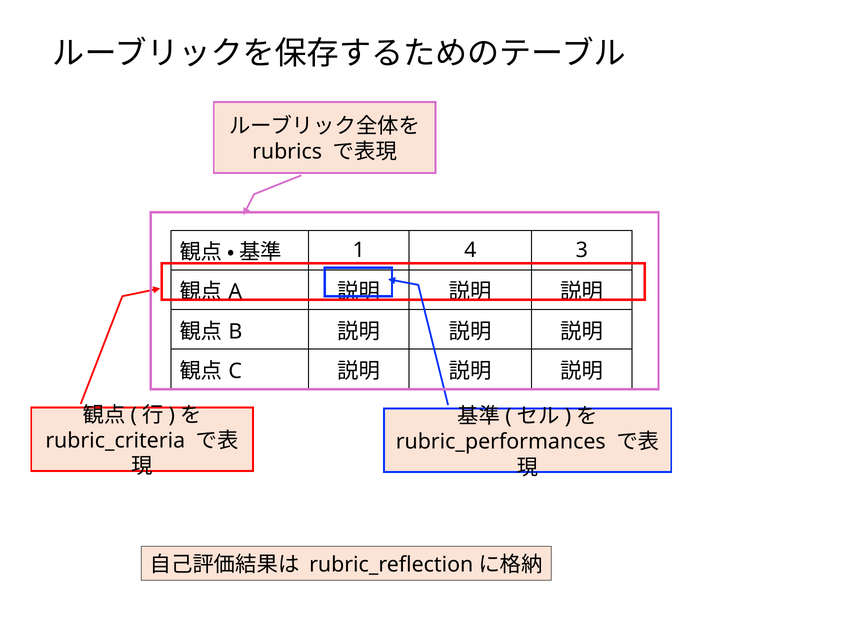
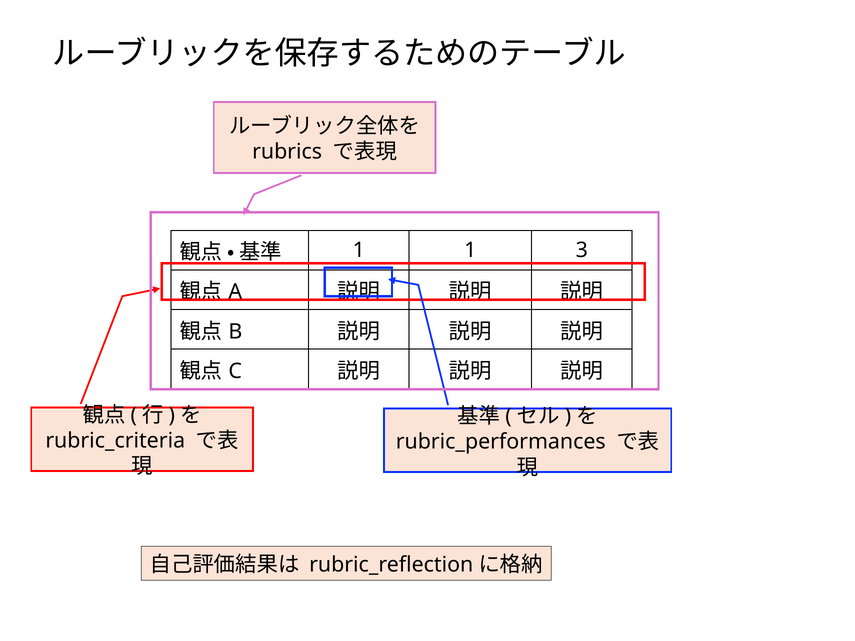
1 4: 4 -> 1 (470, 250)
